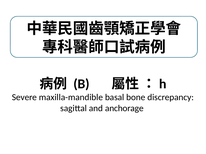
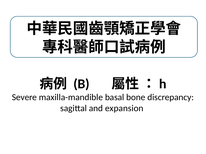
anchorage: anchorage -> expansion (124, 109)
